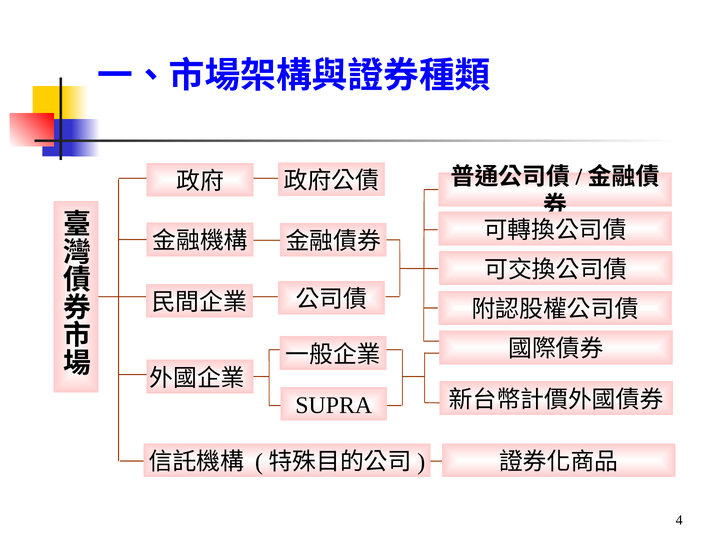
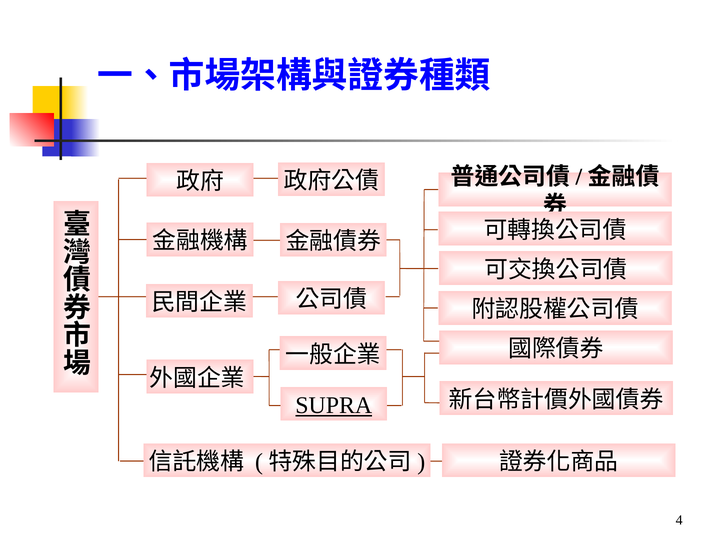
SUPRA underline: none -> present (334, 405)
